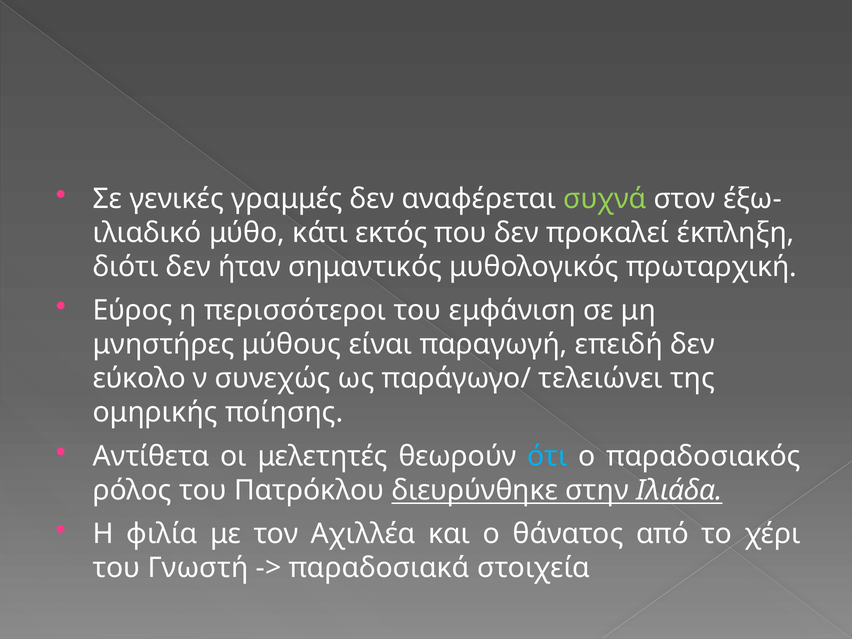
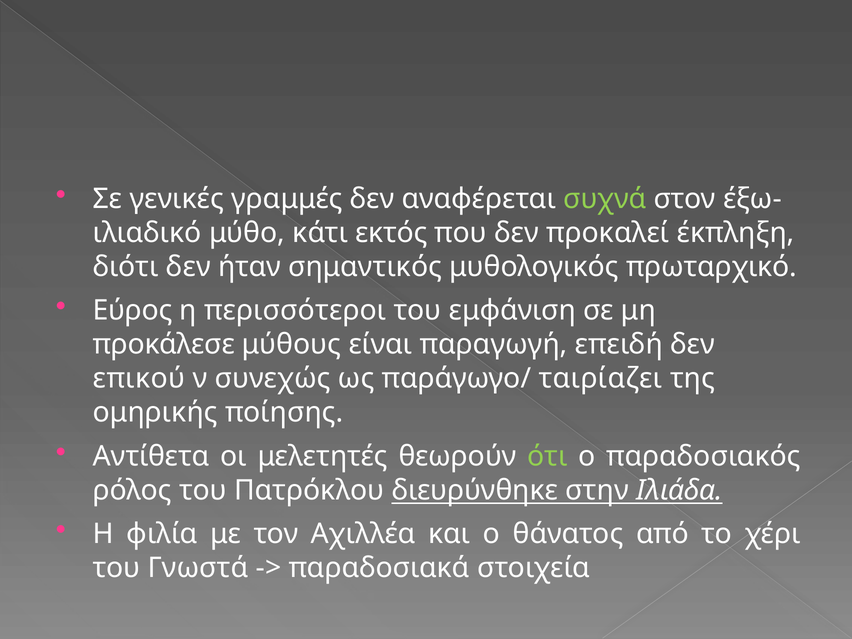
πρωταρχική: πρωταρχική -> πρωταρχικό (712, 267)
μνηστήρες: μνηστήρες -> προκάλεσε (164, 344)
εύκολο: εύκολο -> επικού (139, 379)
τελειώνει: τελειώνει -> ταιρίαζει (600, 379)
ότι colour: light blue -> light green (547, 456)
Γνωστή: Γνωστή -> Γνωστά (198, 568)
